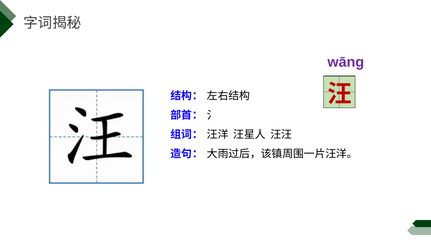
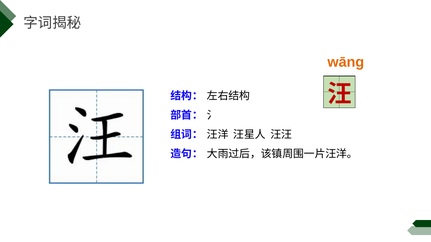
wāng colour: purple -> orange (346, 62)
